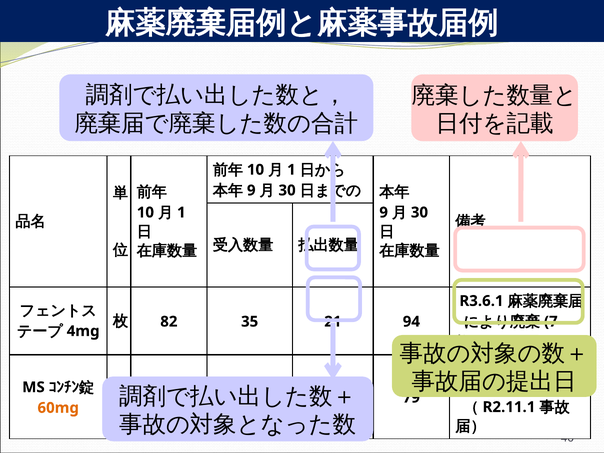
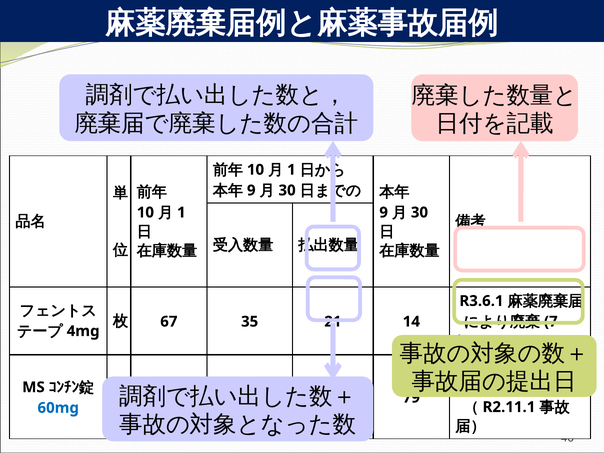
82: 82 -> 67 (169, 322)
94: 94 -> 14 (411, 322)
60mg colour: orange -> blue (58, 408)
